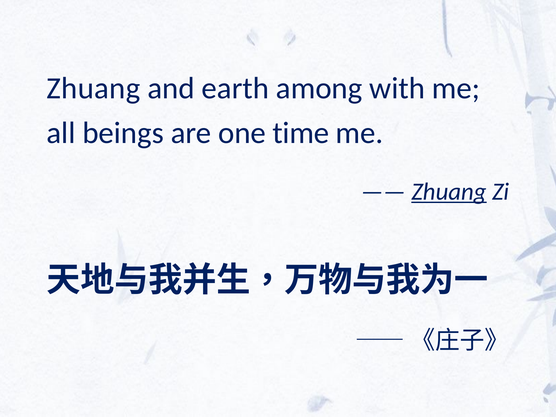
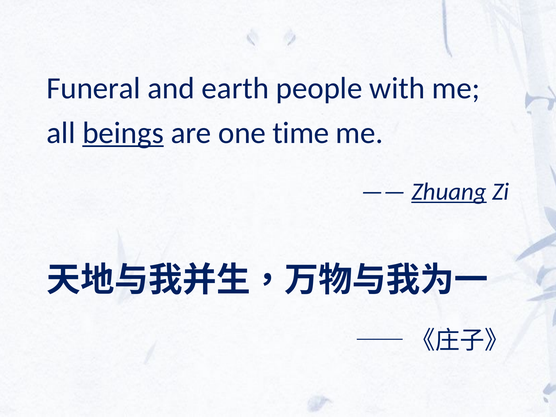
Zhuang: Zhuang -> Funeral (94, 88)
among: among -> people (319, 88)
beings underline: none -> present (123, 133)
